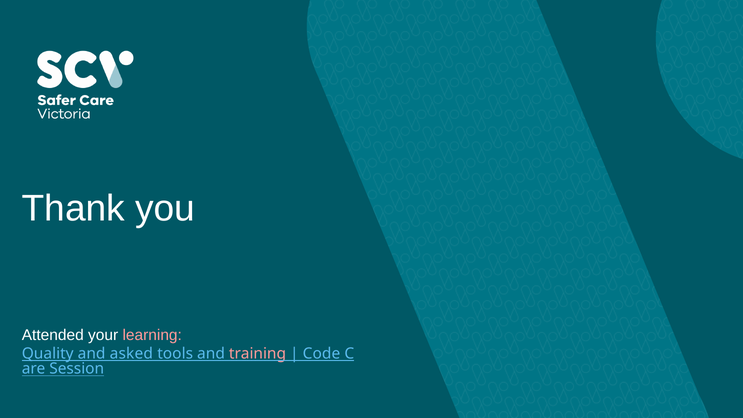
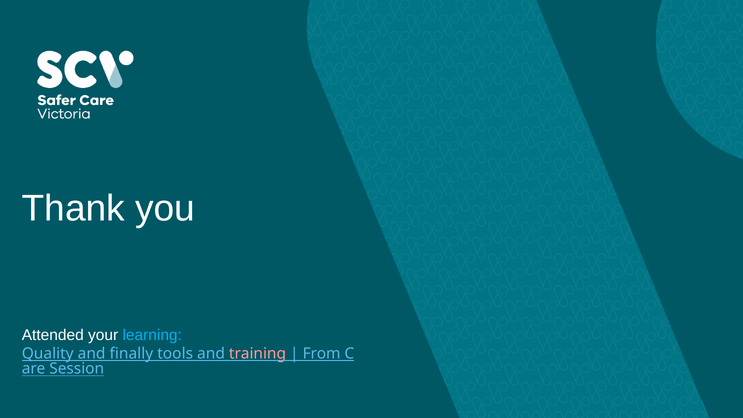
learning colour: pink -> light blue (152, 335)
asked: asked -> finally (131, 353)
Code: Code -> From (322, 353)
